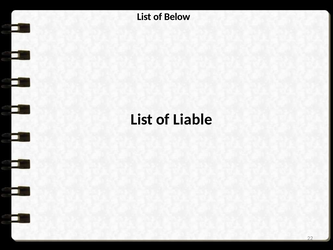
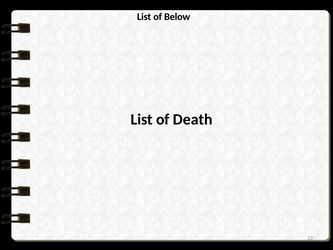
Liable: Liable -> Death (193, 119)
